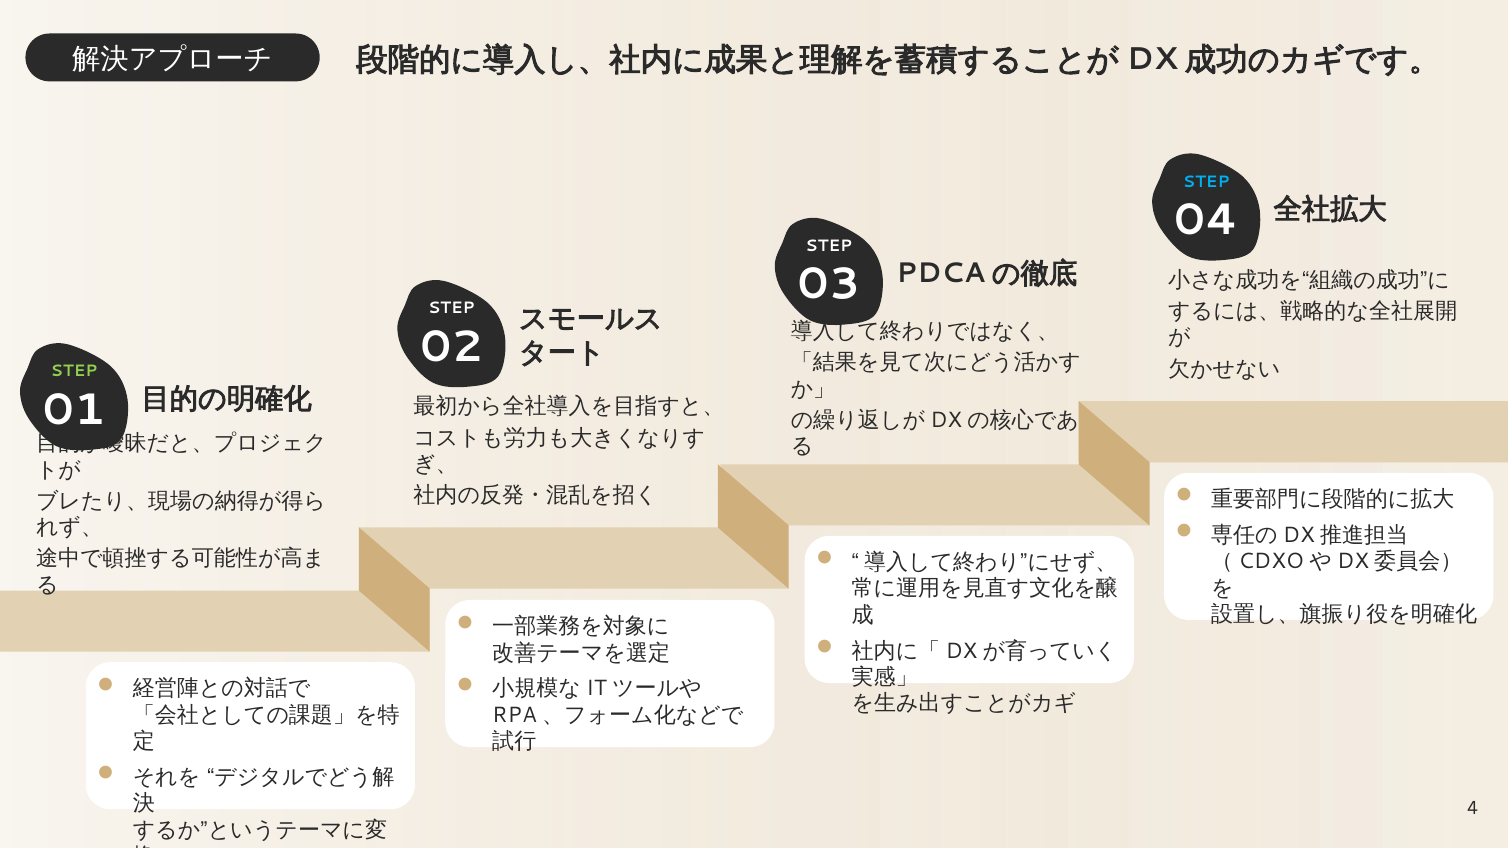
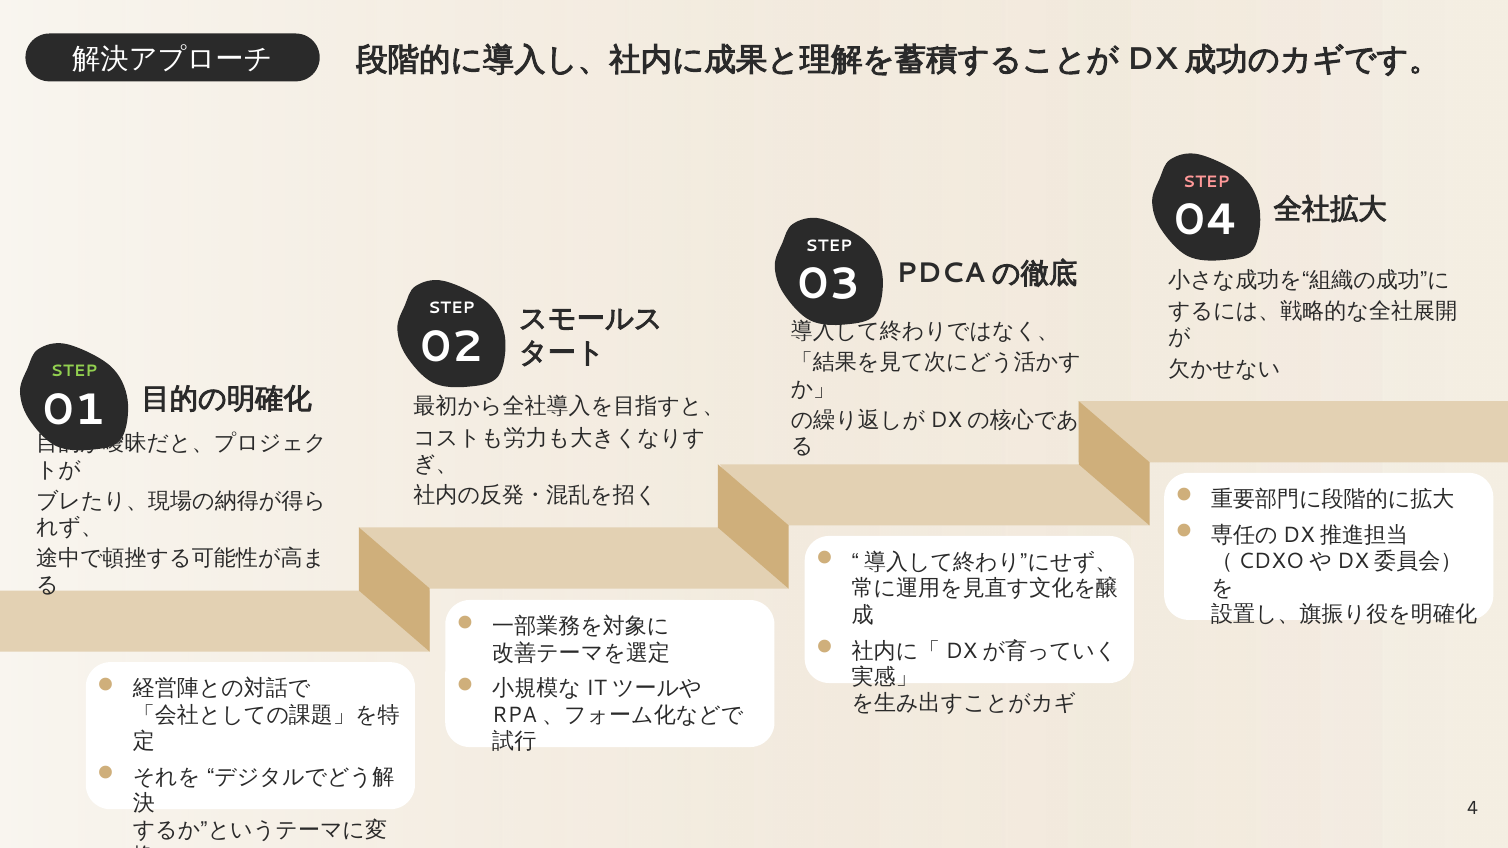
STEP colour: light blue -> pink (1206, 182)
